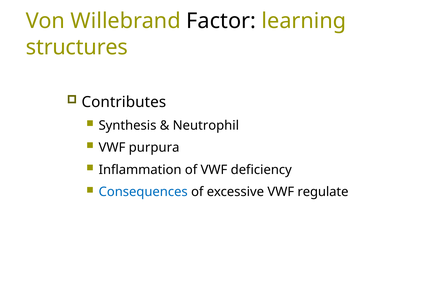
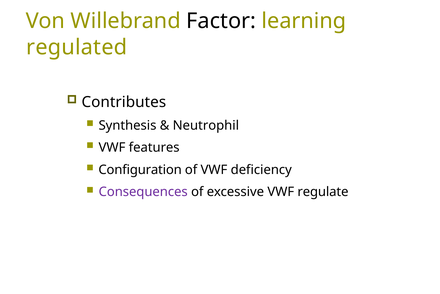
structures: structures -> regulated (77, 47)
purpura: purpura -> features (154, 147)
Inflammation: Inflammation -> Configuration (140, 169)
Consequences colour: blue -> purple (143, 192)
